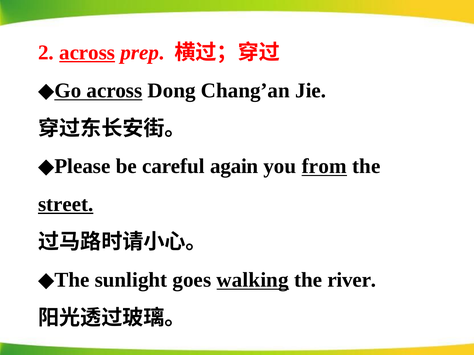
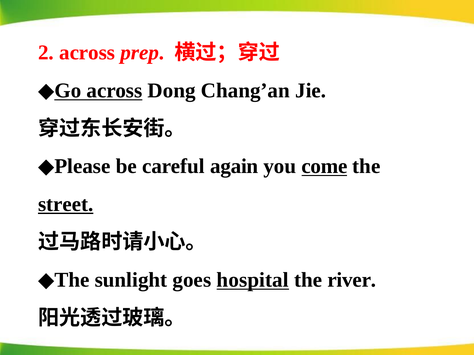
across underline: present -> none (87, 53)
from: from -> come (324, 167)
walking: walking -> hospital (253, 280)
